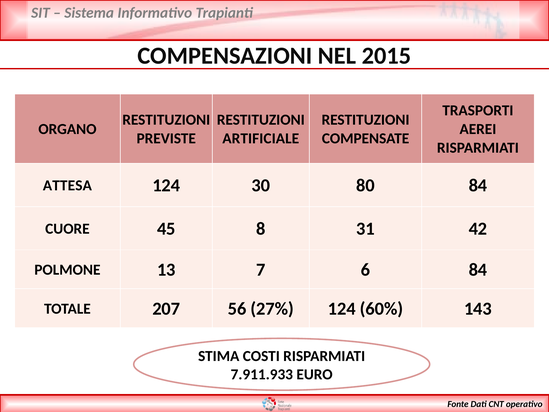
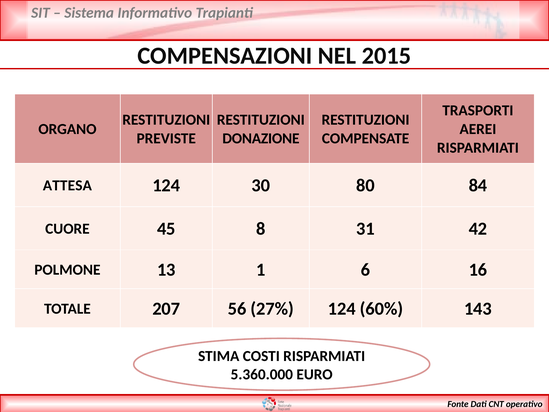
ARTIFICIALE: ARTIFICIALE -> DONAZIONE (261, 138)
7: 7 -> 1 (261, 270)
6 84: 84 -> 16 (478, 270)
7.911.933: 7.911.933 -> 5.360.000 (262, 374)
